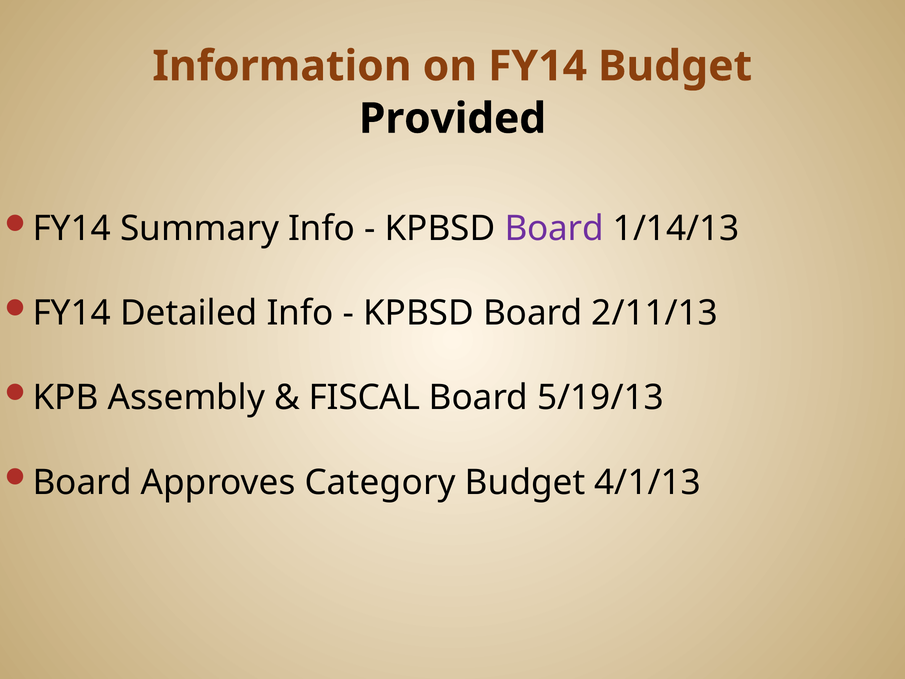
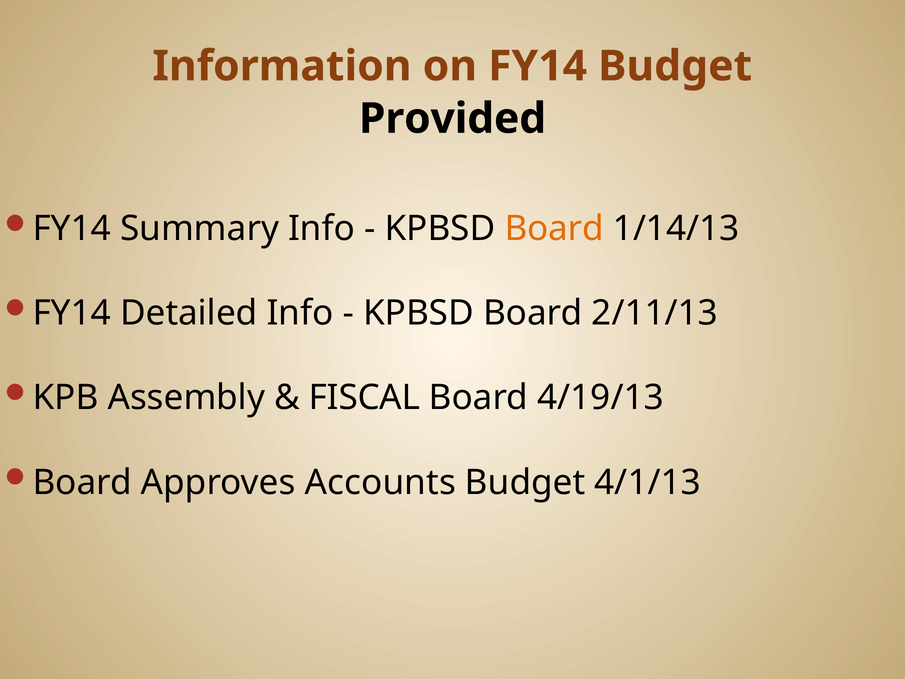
Board colour: purple -> orange (554, 229)
5/19/13: 5/19/13 -> 4/19/13 (601, 398)
Category: Category -> Accounts (380, 482)
